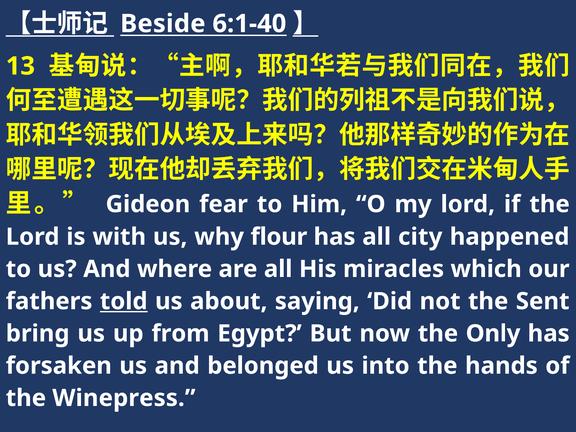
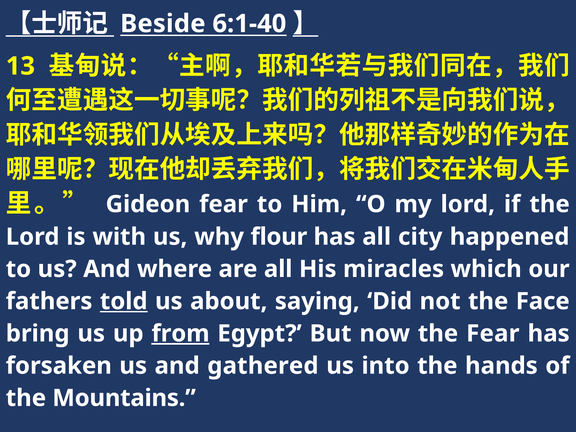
Sent: Sent -> Face (543, 301)
from underline: none -> present (181, 334)
the Only: Only -> Fear (493, 334)
belonged: belonged -> gathered (263, 366)
Winepress: Winepress -> Mountains (124, 398)
